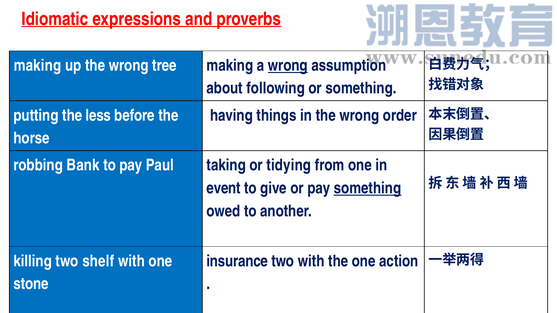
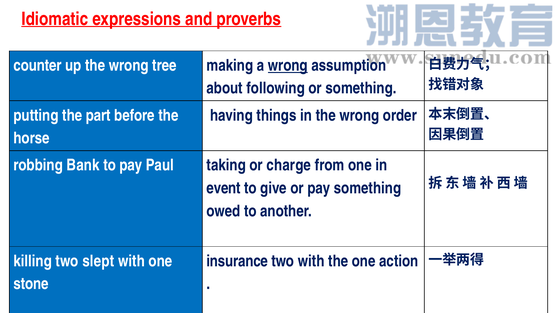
making: making -> counter (38, 65)
less: less -> part (98, 115)
tidying: tidying -> charge (289, 165)
something underline: present -> none (367, 188)
shelf: shelf -> slept (98, 261)
